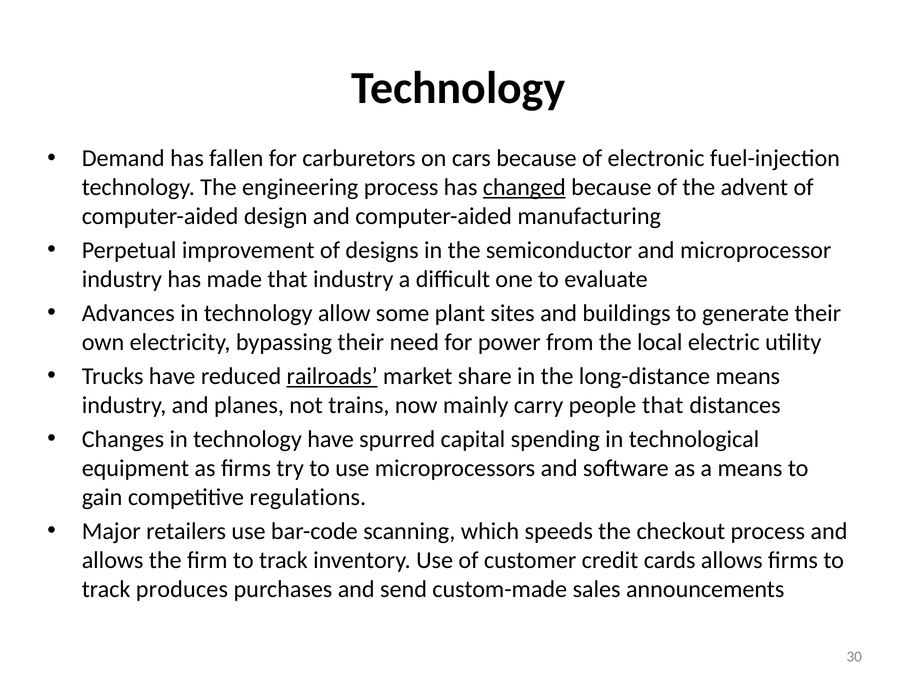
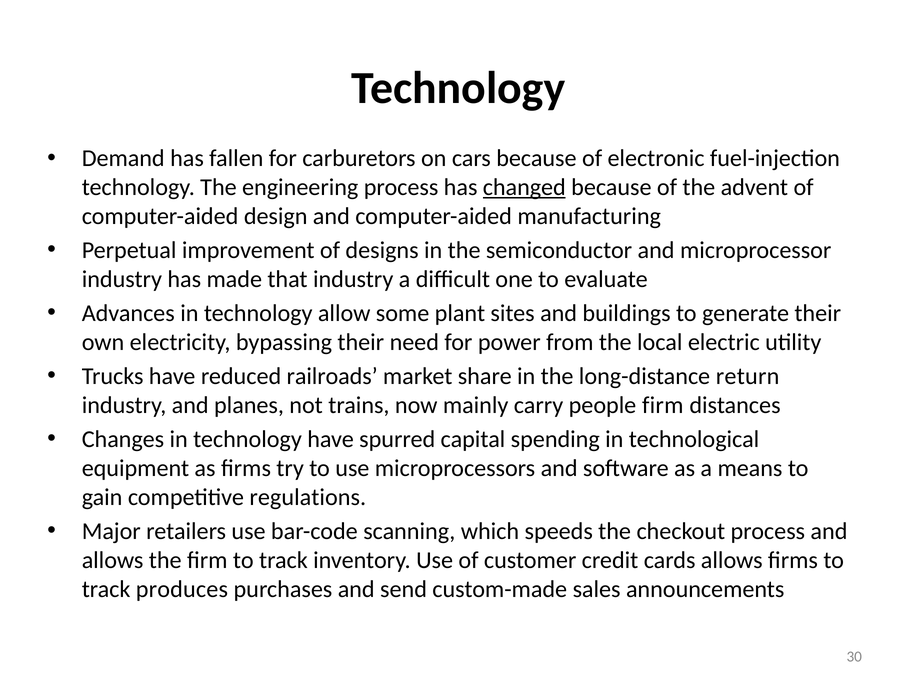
railroads underline: present -> none (332, 376)
long-distance means: means -> return (748, 376)
people that: that -> firm (663, 405)
